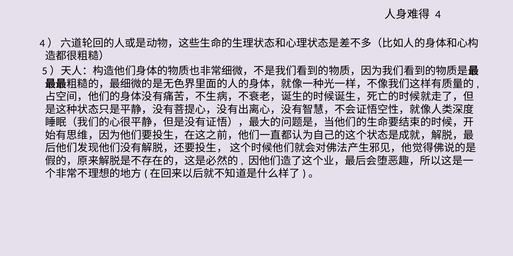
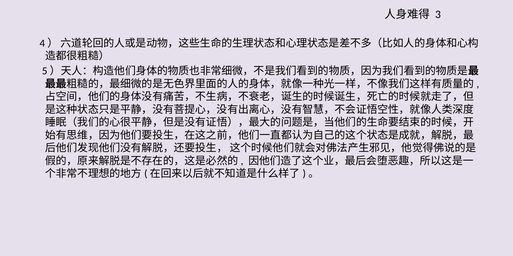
4: 4 -> 3 (438, 15)
